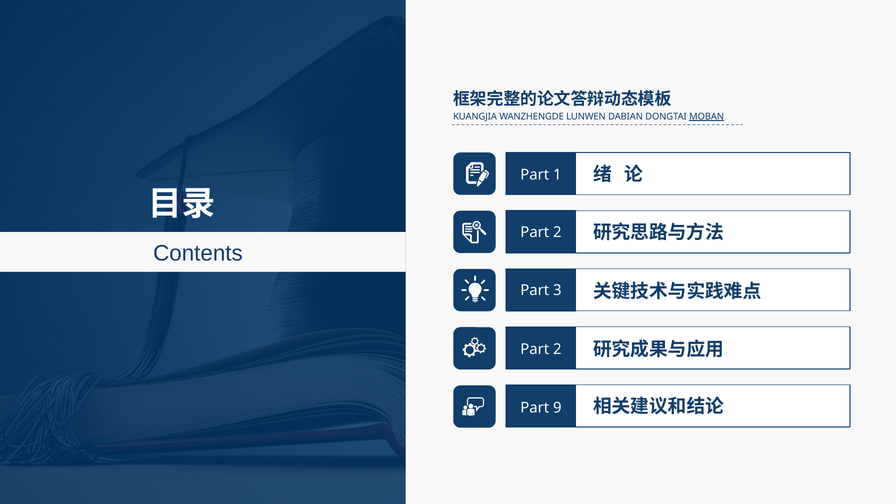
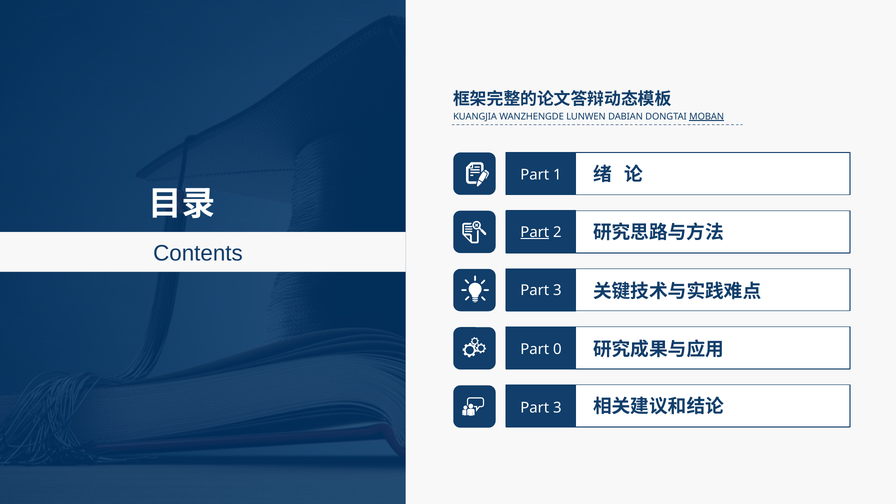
Part underline: none -> present (535, 232)
2: 2 -> 0 (557, 349)
9: 9 -> 3 (557, 407)
